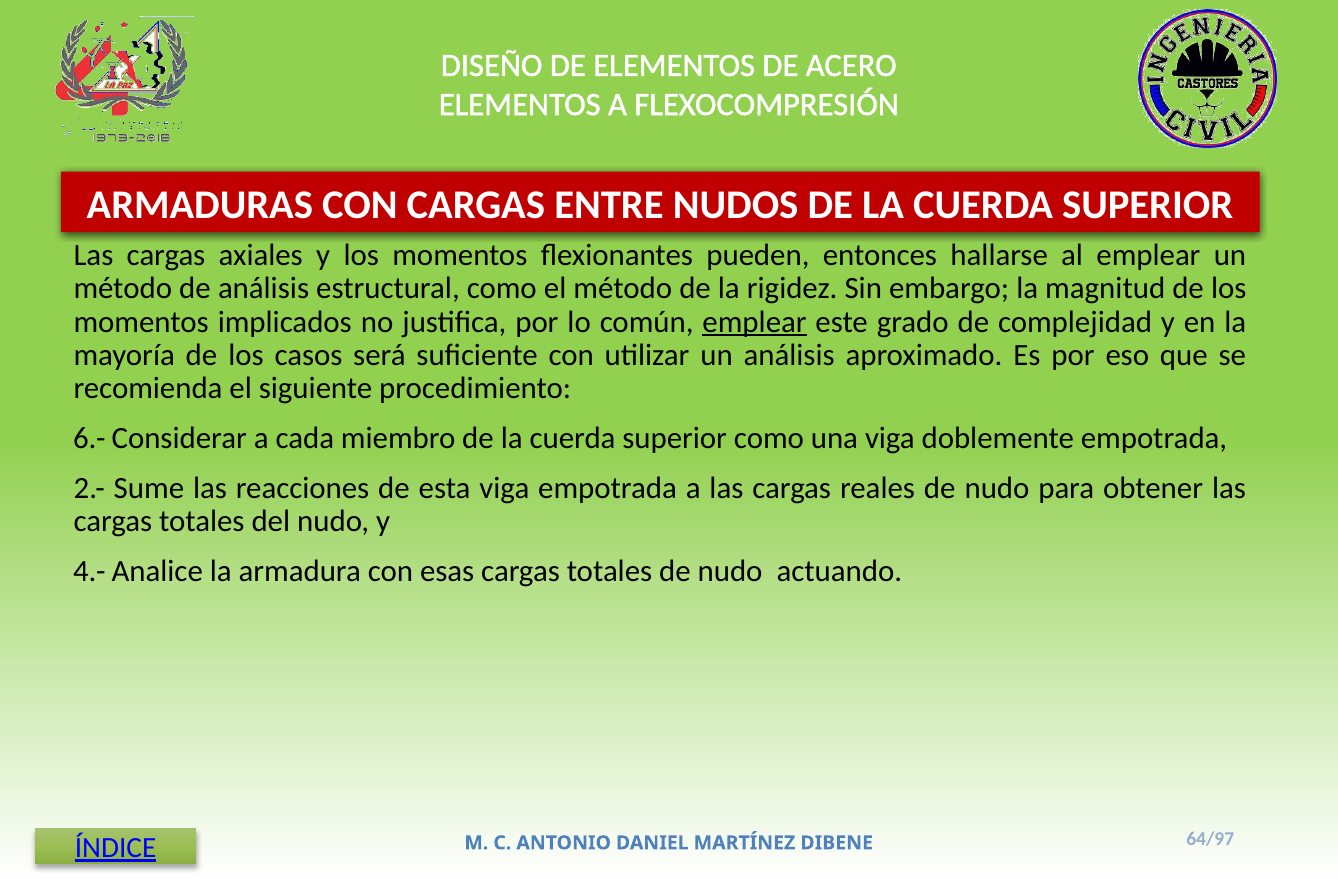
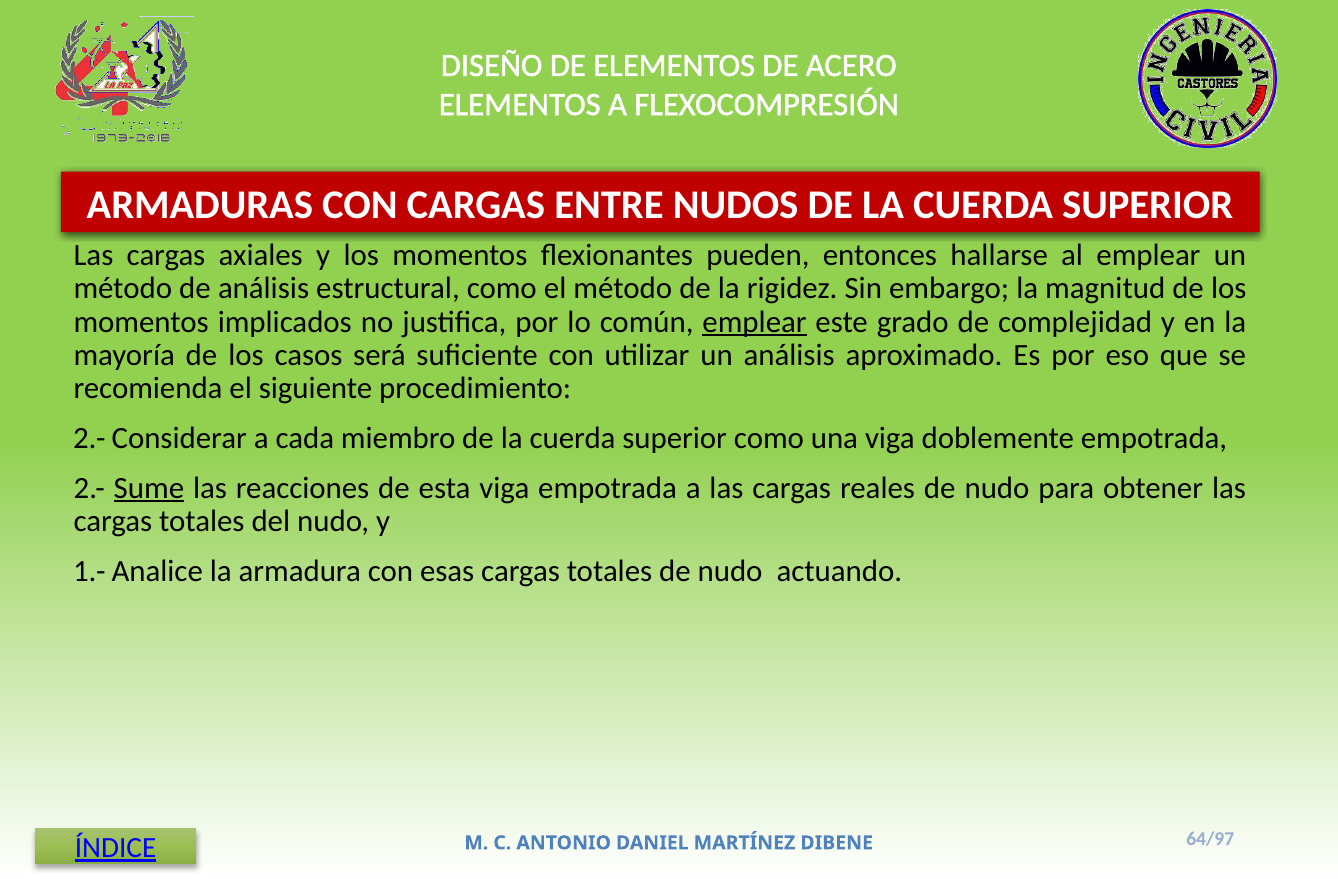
6.-: 6.- -> 2.- (89, 438)
Sume underline: none -> present (149, 488)
4.-: 4.- -> 1.- (89, 571)
